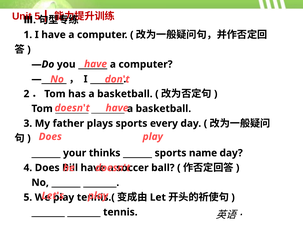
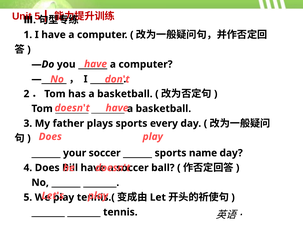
your thinks: thinks -> soccer (105, 152)
